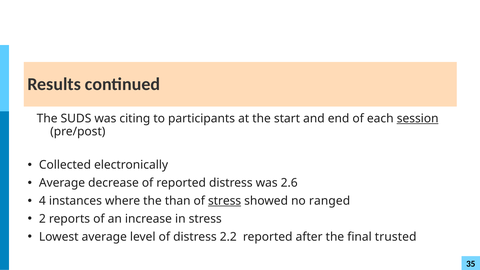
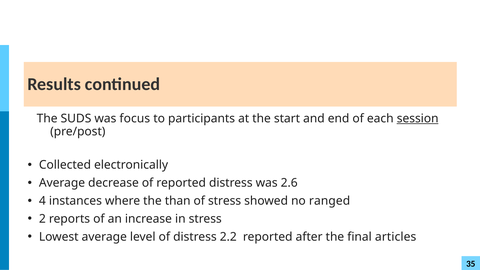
citing: citing -> focus (135, 119)
stress underline: present -> none (225, 201)
trusted: trusted -> articles (396, 237)
